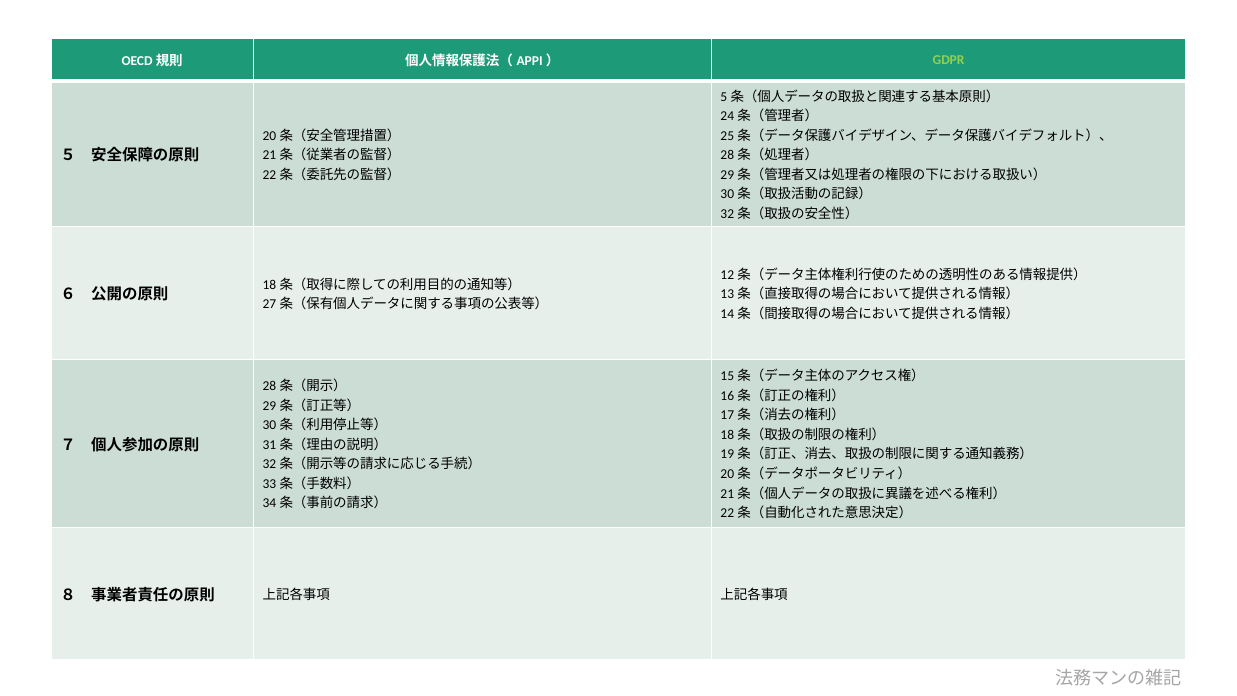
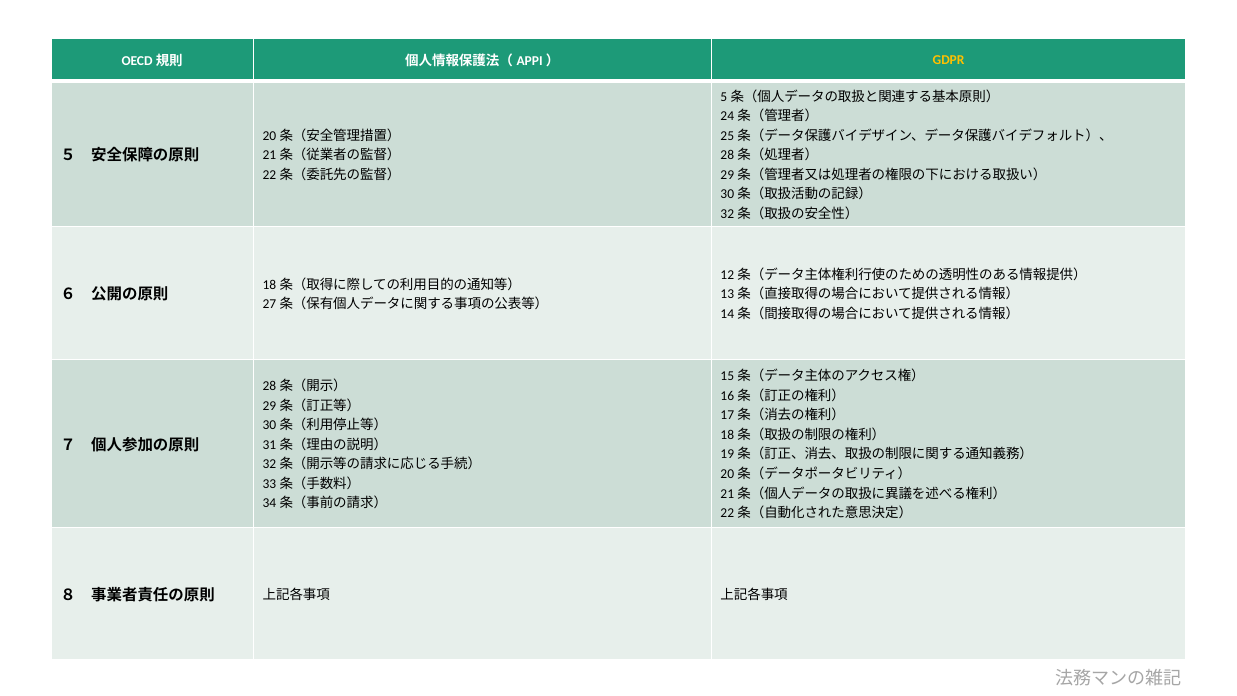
GDPR colour: light green -> yellow (949, 60)
